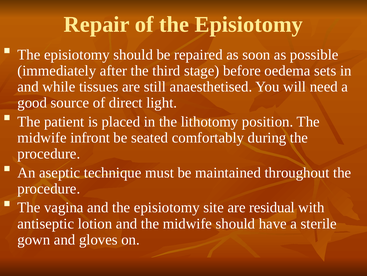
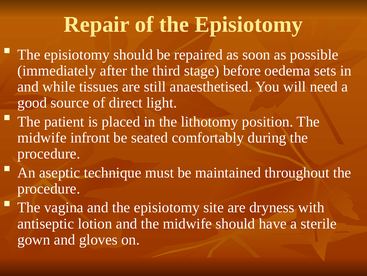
residual: residual -> dryness (272, 207)
